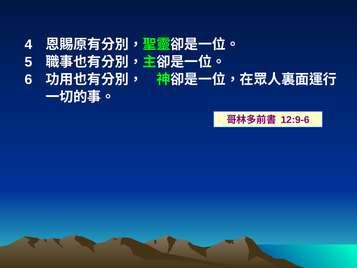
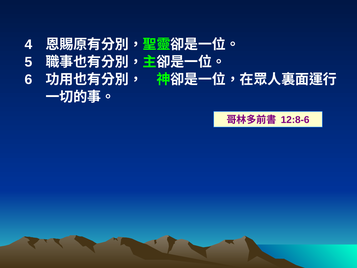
12:9-6: 12:9-6 -> 12:8-6 (295, 120)
